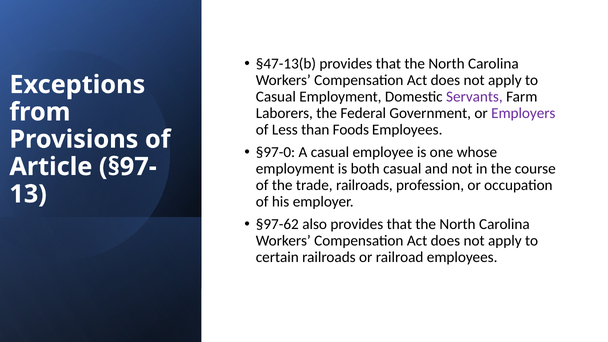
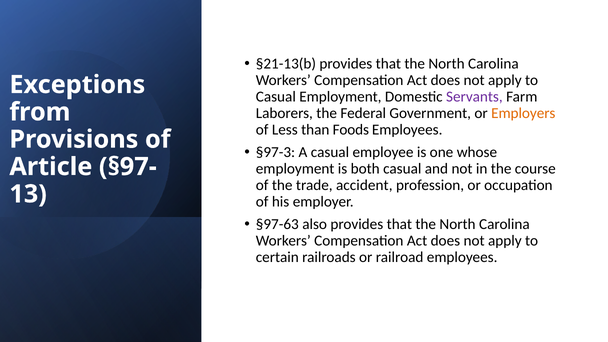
§47-13(b: §47-13(b -> §21-13(b (286, 64)
Employers colour: purple -> orange (523, 113)
§97-0: §97-0 -> §97-3 (276, 152)
trade railroads: railroads -> accident (364, 185)
§97-62: §97-62 -> §97-63 (277, 224)
